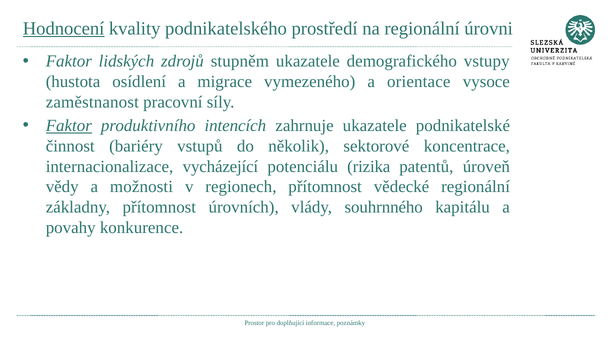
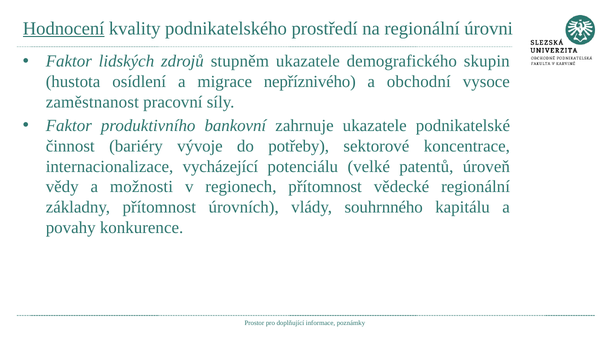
vstupy: vstupy -> skupin (487, 61)
vymezeného: vymezeného -> nepříznivého (310, 82)
orientace: orientace -> obchodní (419, 82)
Faktor underline: present -> none (69, 126)
intencích: intencích -> bankovní (235, 126)
vstupů: vstupů -> vývoje (200, 146)
několik: několik -> potřeby (299, 146)
rizika: rizika -> velké (369, 167)
